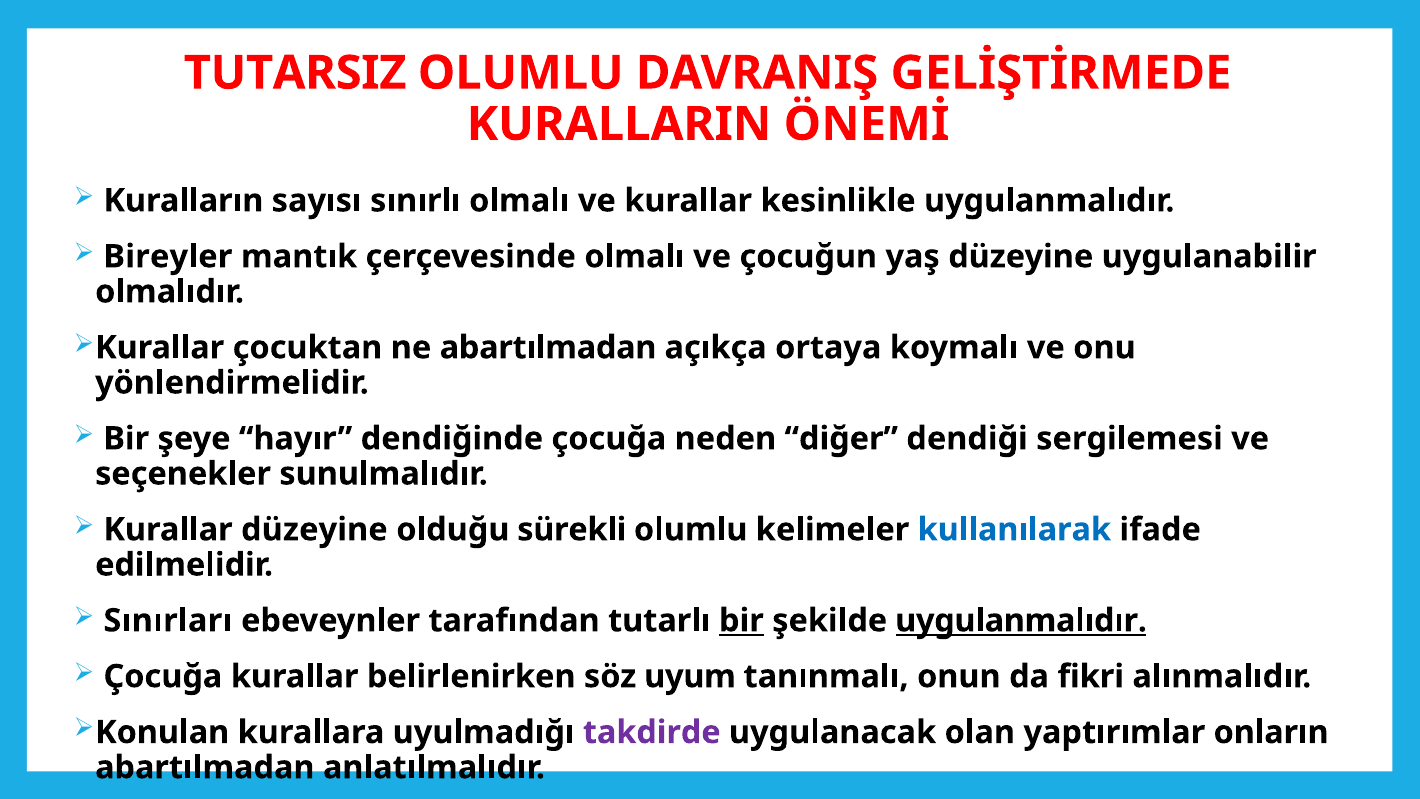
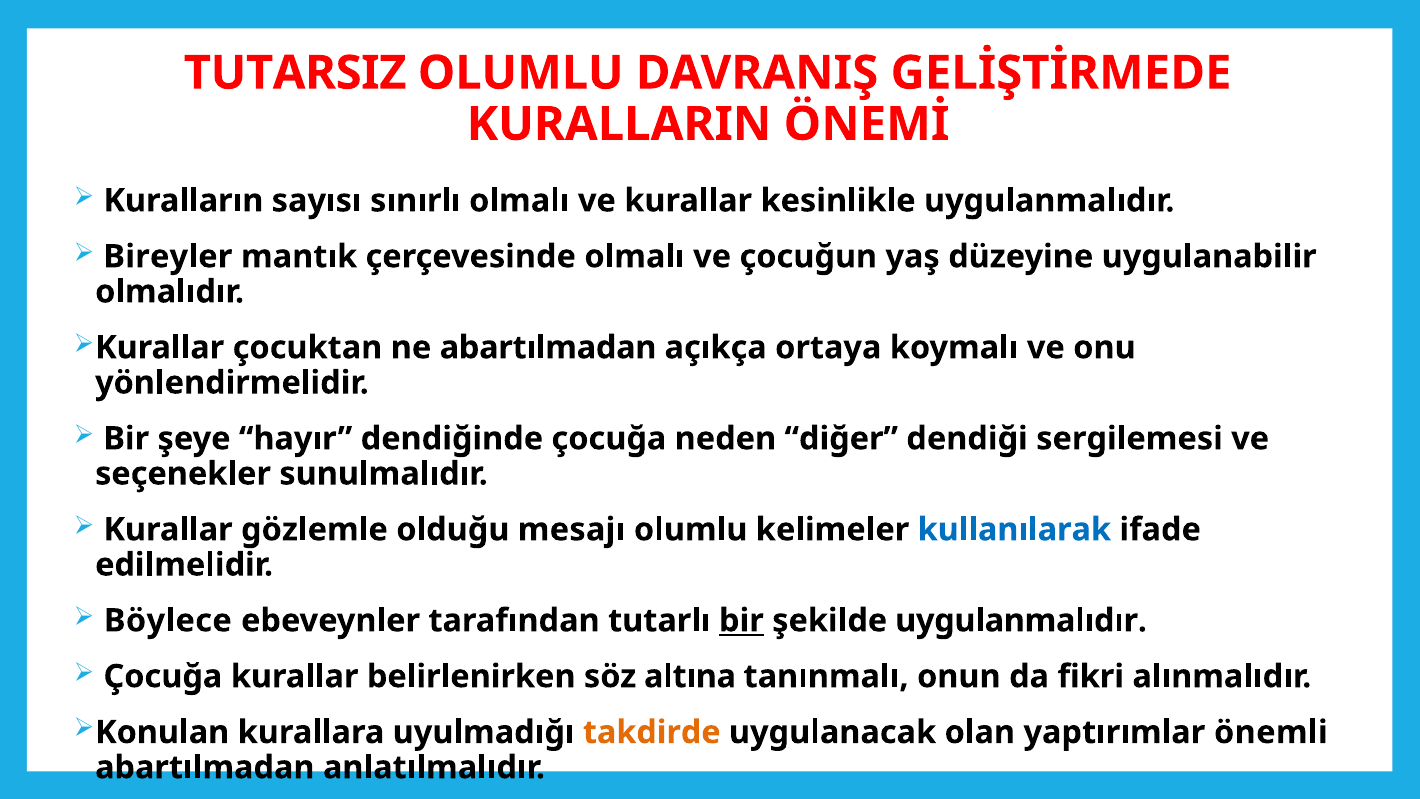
Kurallar düzeyine: düzeyine -> gözlemle (314, 529)
sürekli: sürekli -> mesajı (572, 529)
Sınırları: Sınırları -> Böylece (168, 620)
uygulanmalıdır underline: present -> none (1021, 620)
uyum: uyum -> altına (690, 676)
takdirde colour: purple -> orange (652, 732)
onların: onların -> önemli (1271, 732)
